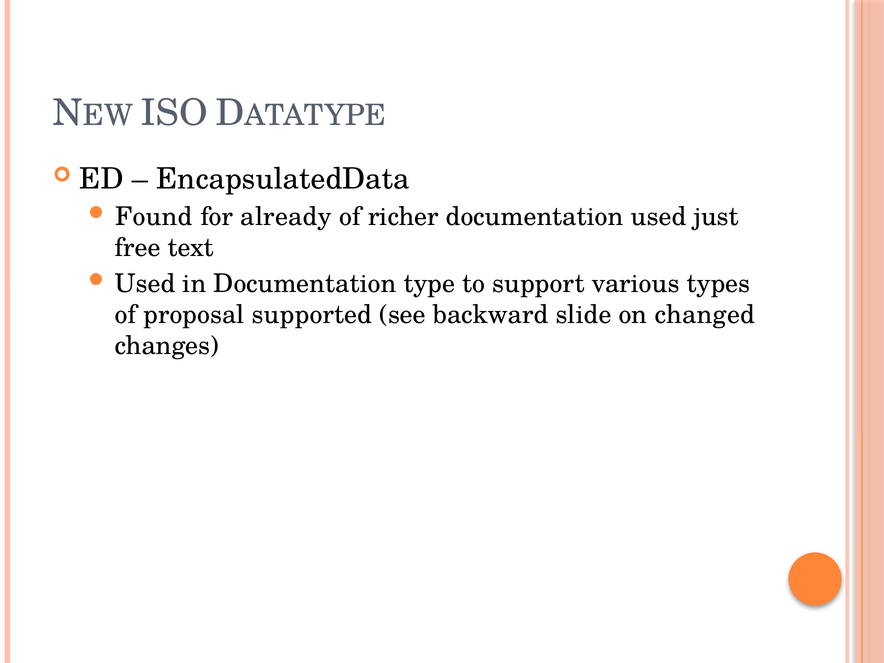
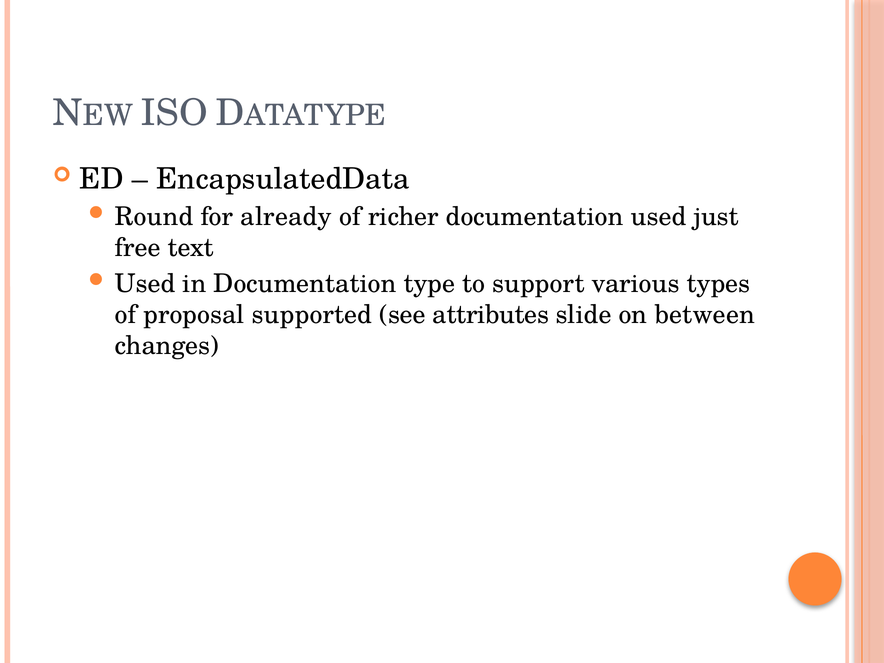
Found: Found -> Round (154, 217)
backward: backward -> attributes (491, 315)
changed: changed -> between (705, 315)
